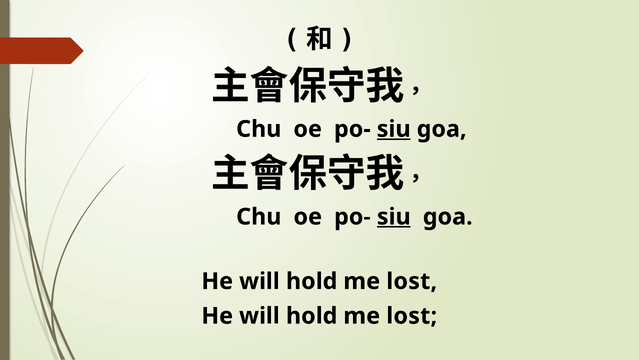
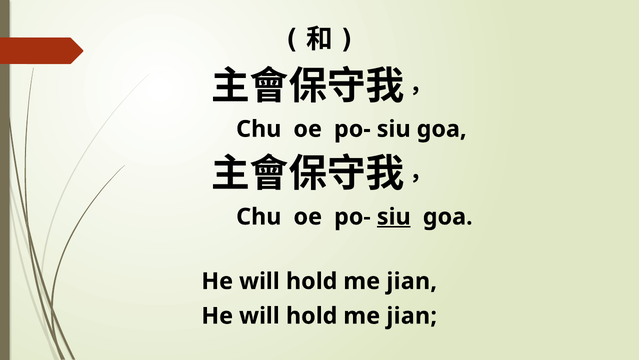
siu underline: present -> none (394, 129)
lost: lost -> jian (412, 281)
lost: lost -> jian (412, 315)
